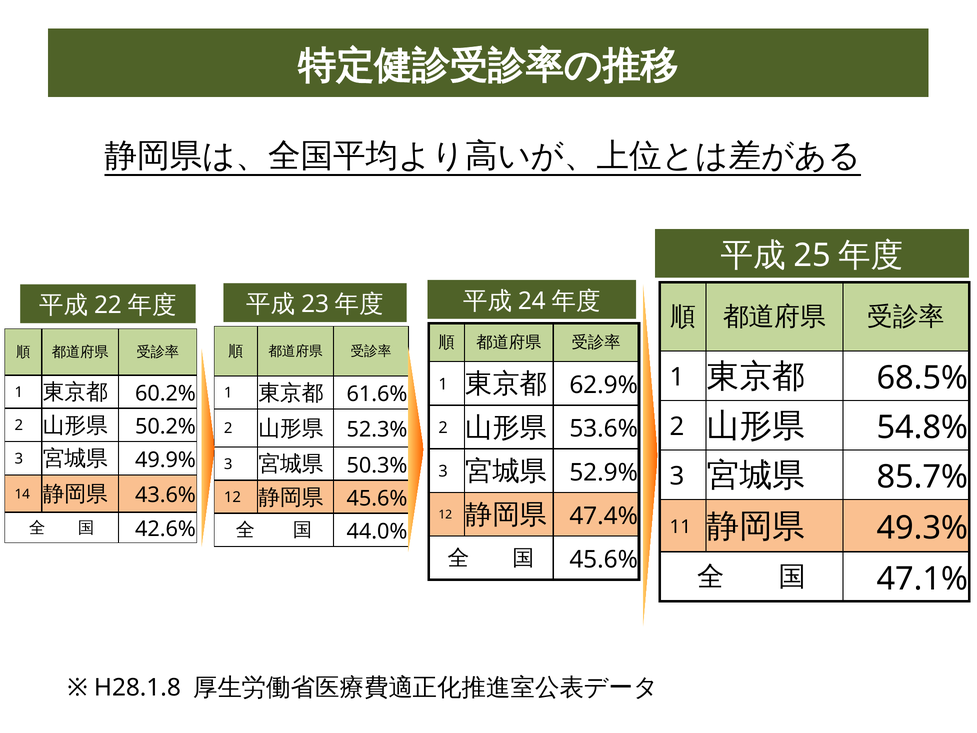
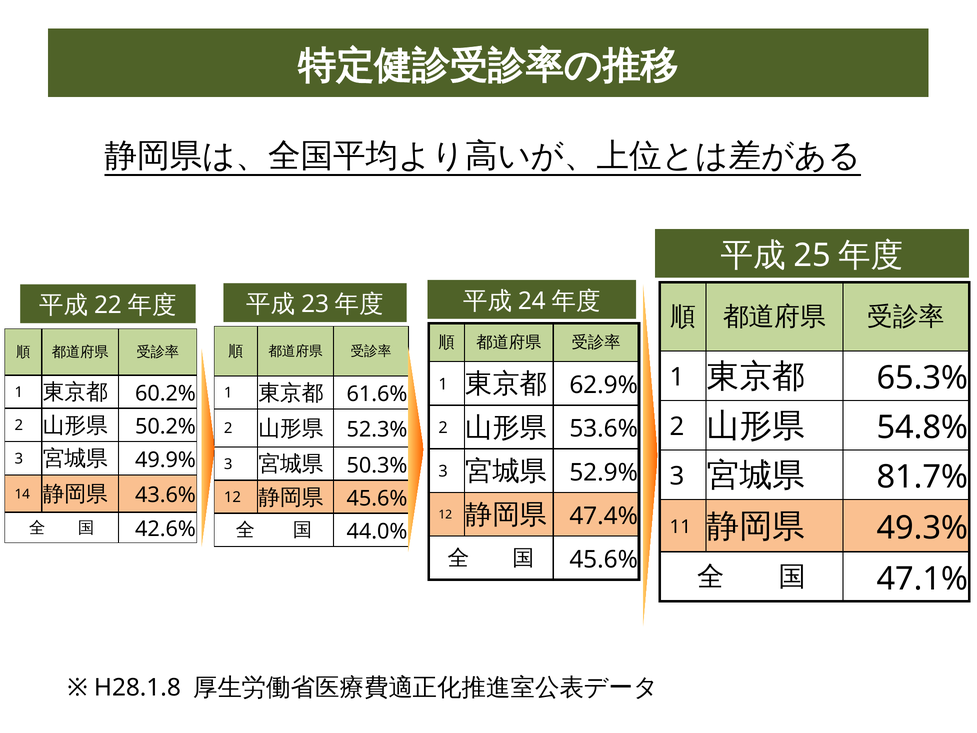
68.5%: 68.5% -> 65.3% (922, 378)
85.7%: 85.7% -> 81.7% (922, 477)
